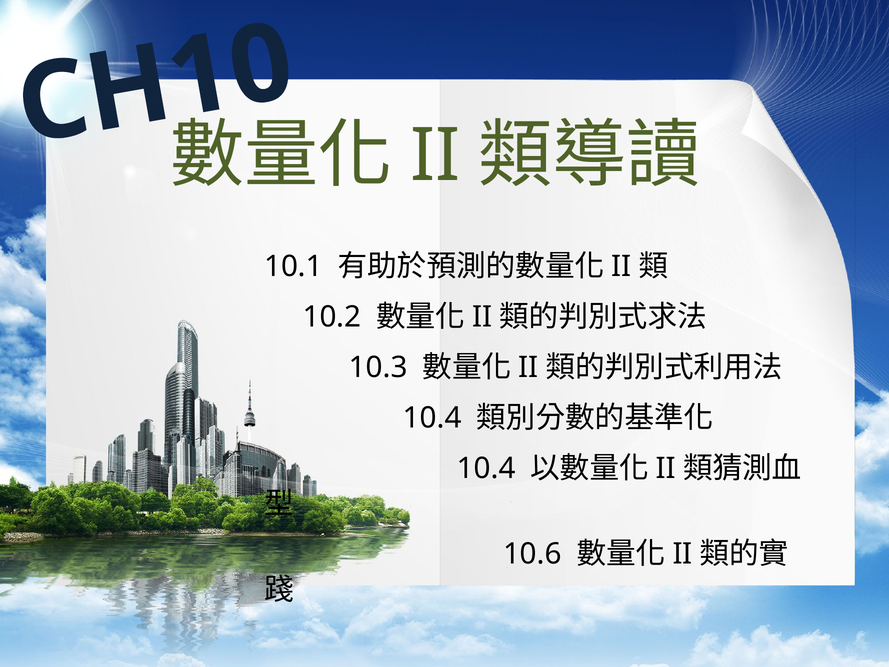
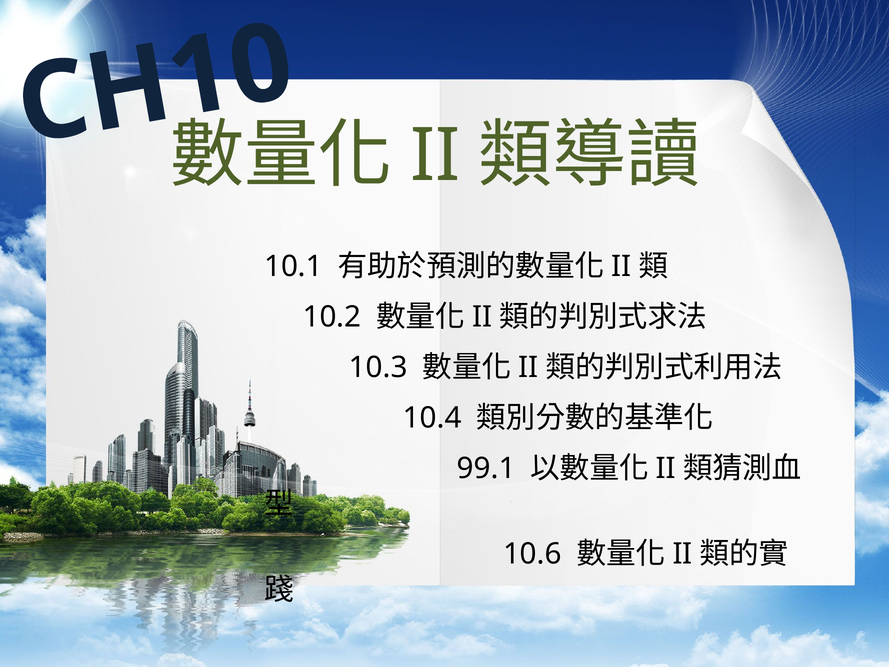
10.4: 10.4 -> 99.1 (486, 468)
